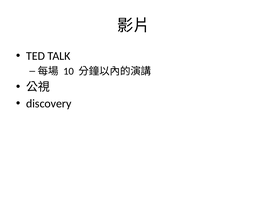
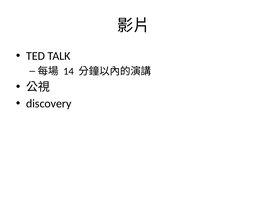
10: 10 -> 14 (69, 71)
